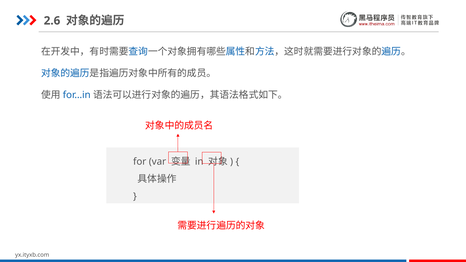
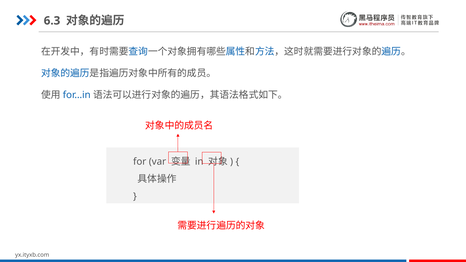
2.6: 2.6 -> 6.3 (52, 21)
